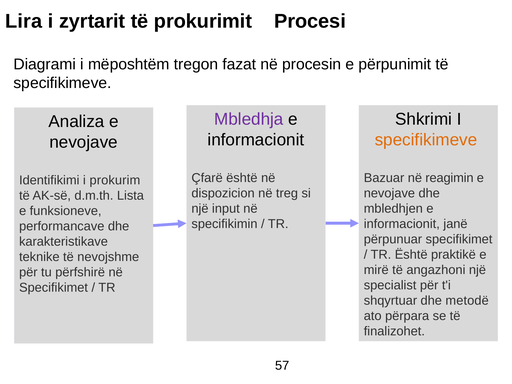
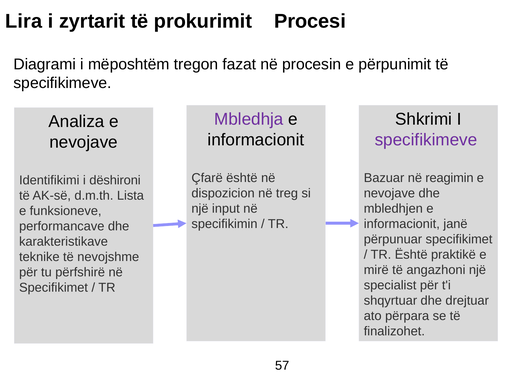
specifikimeve colour: orange -> purple (426, 140)
prokurim: prokurim -> dëshironi (115, 180)
metodë: metodë -> drejtuar (467, 301)
